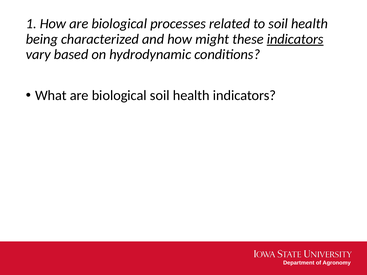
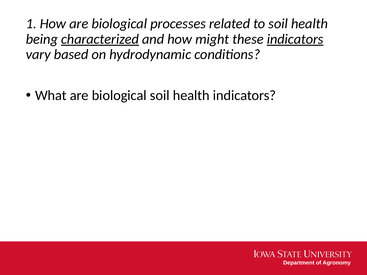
characterized underline: none -> present (100, 39)
